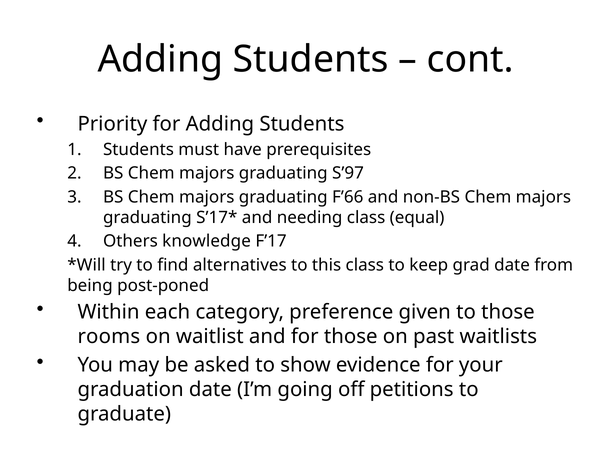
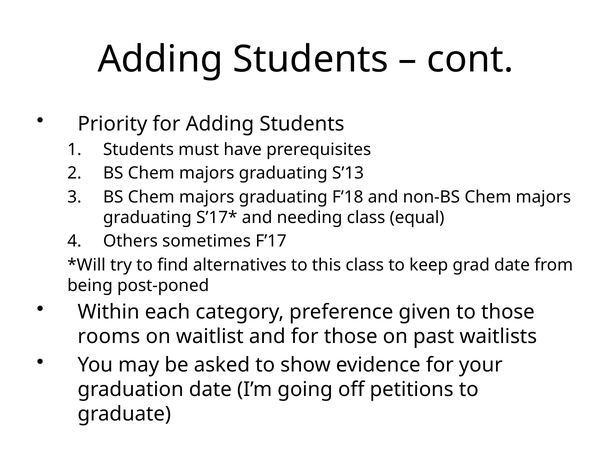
S’97: S’97 -> S’13 (348, 173)
F’66: F’66 -> F’18 (348, 197)
knowledge: knowledge -> sometimes (207, 241)
